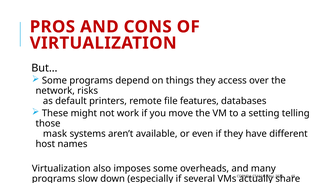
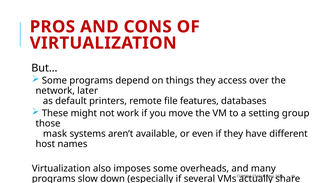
risks: risks -> later (88, 91)
telling: telling -> group (296, 113)
